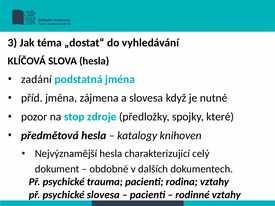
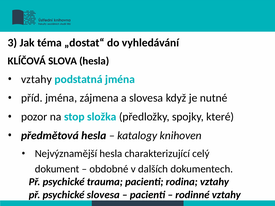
zadání: zadání -> vztahy (36, 79)
zdroje: zdroje -> složka (102, 117)
